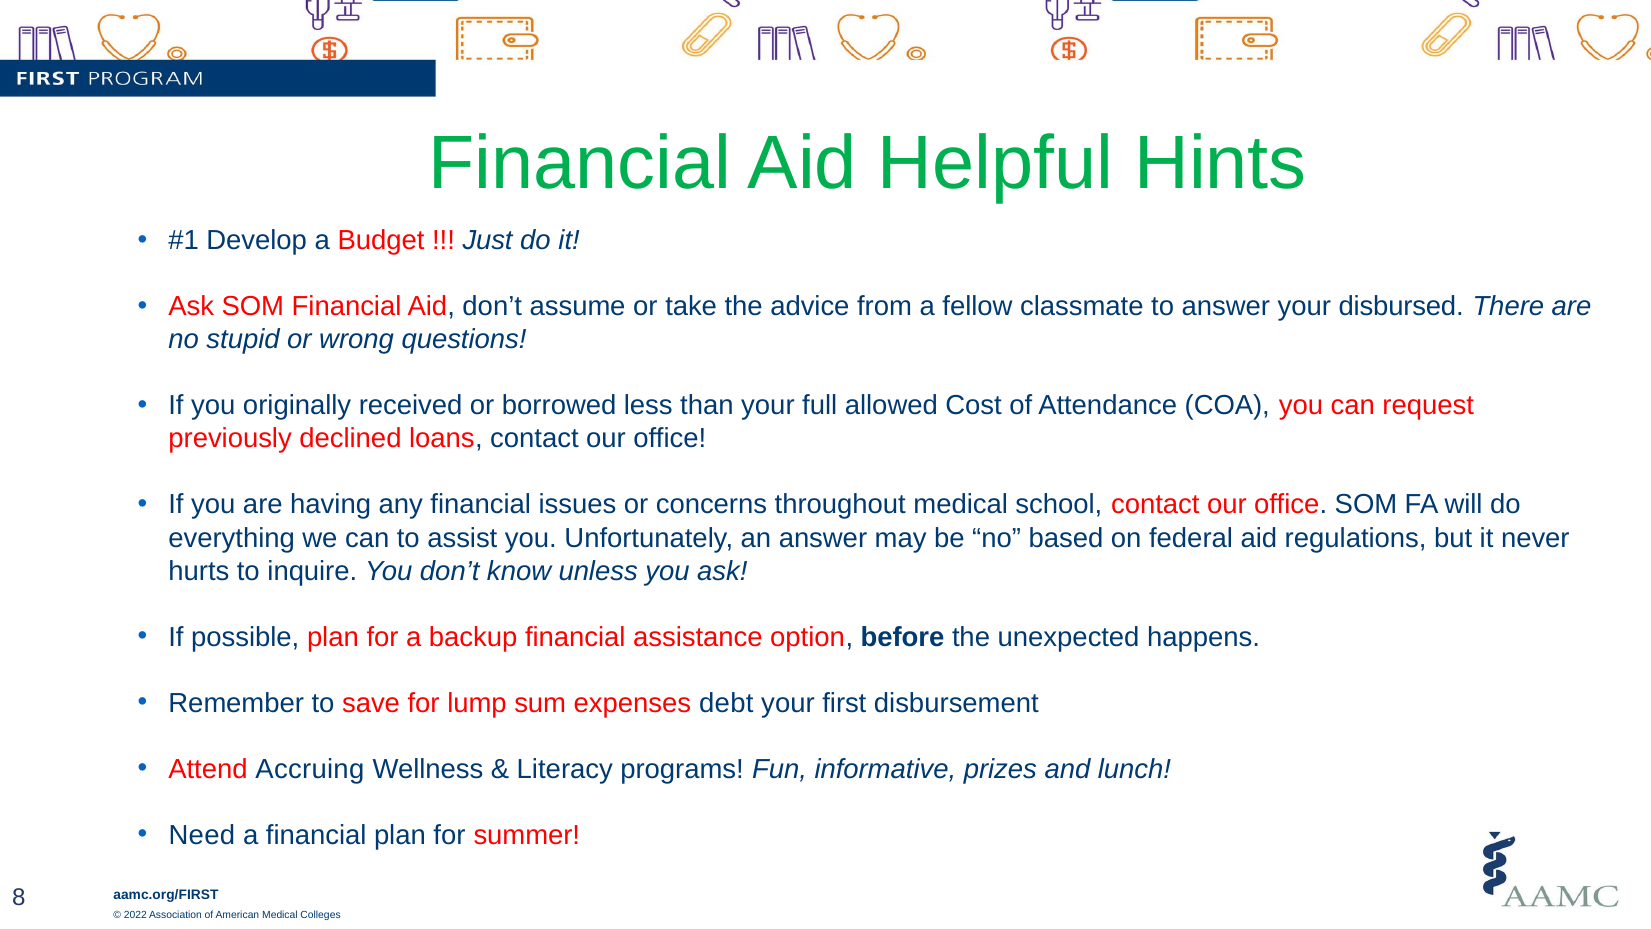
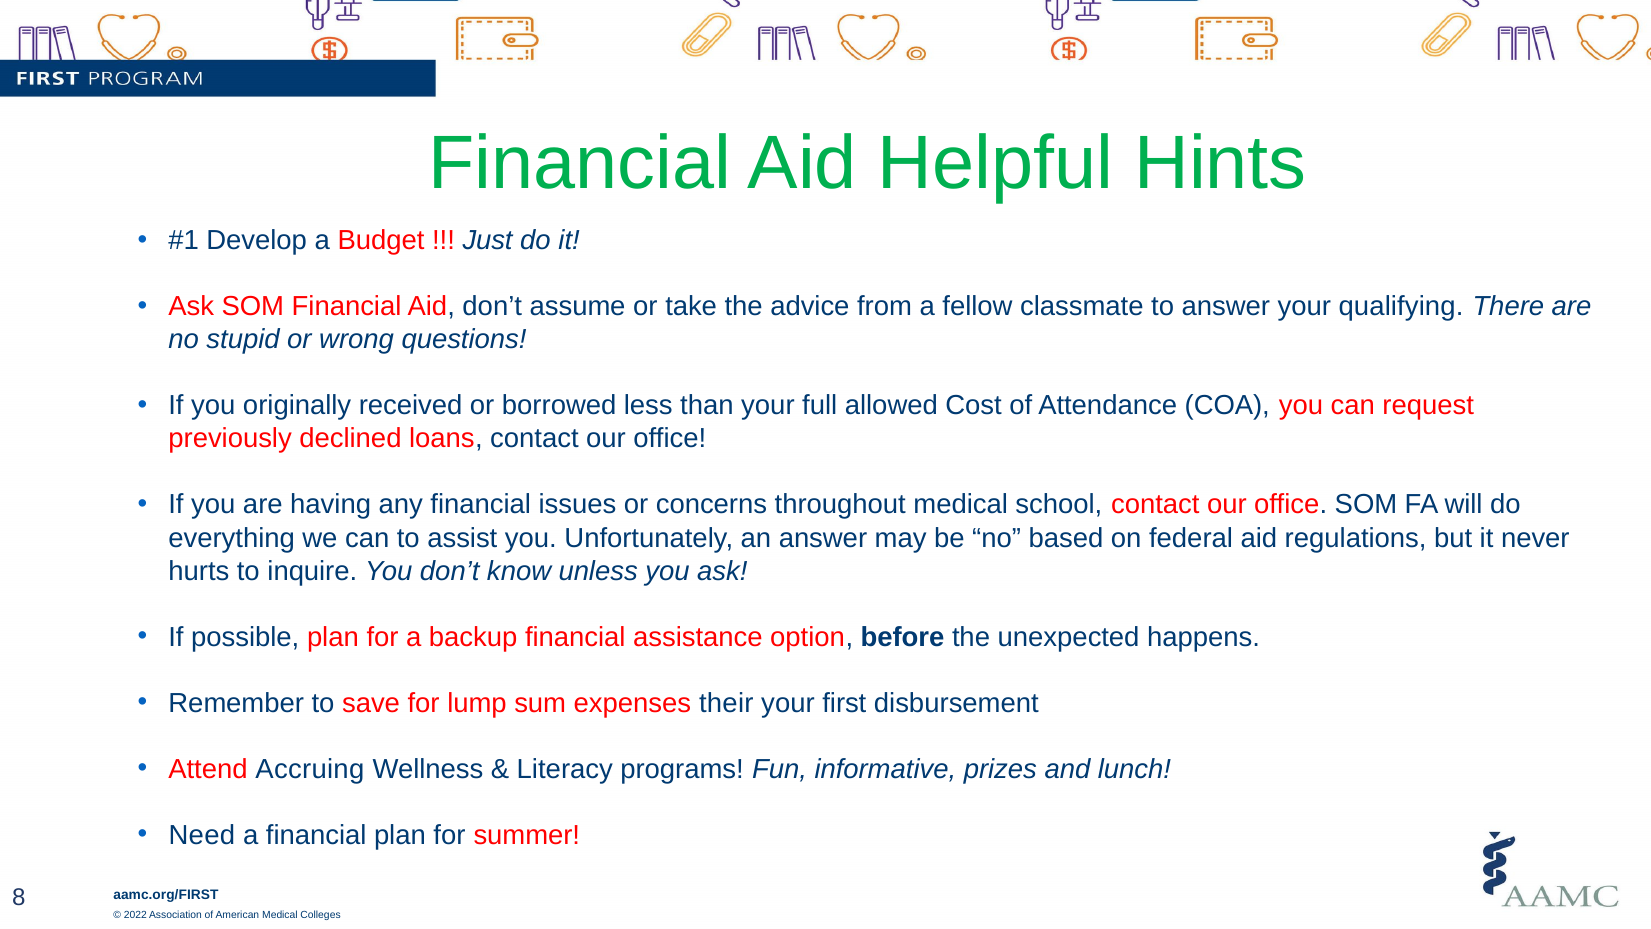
disbursed: disbursed -> qualifying (1401, 307)
debt: debt -> their (726, 703)
